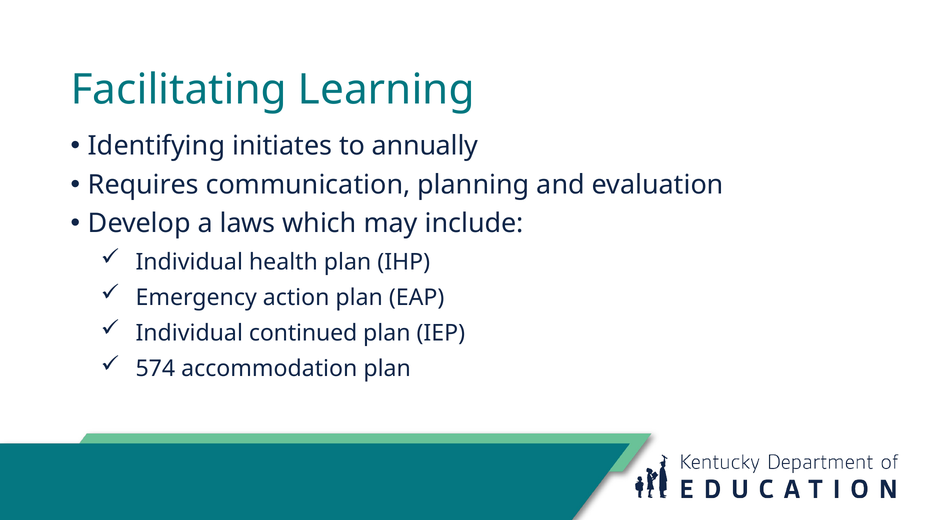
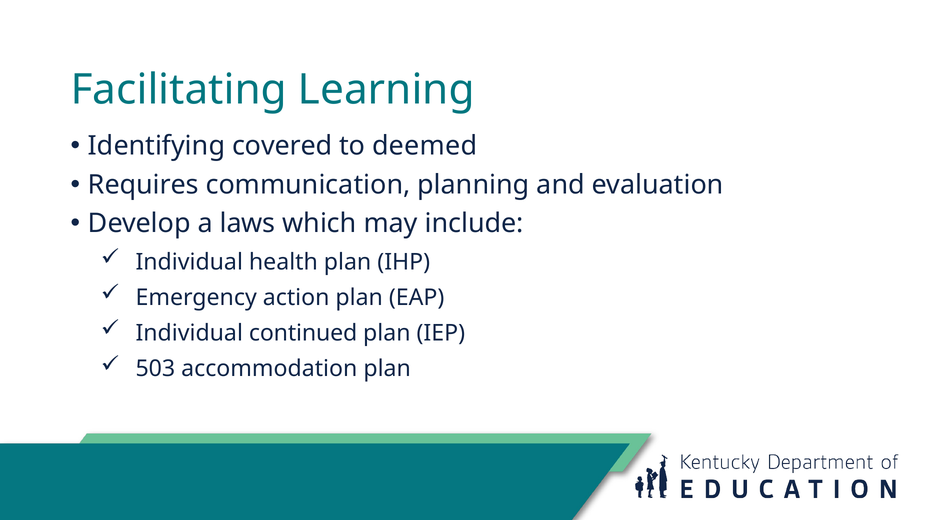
initiates: initiates -> covered (282, 146)
annually: annually -> deemed (425, 146)
574: 574 -> 503 (155, 369)
